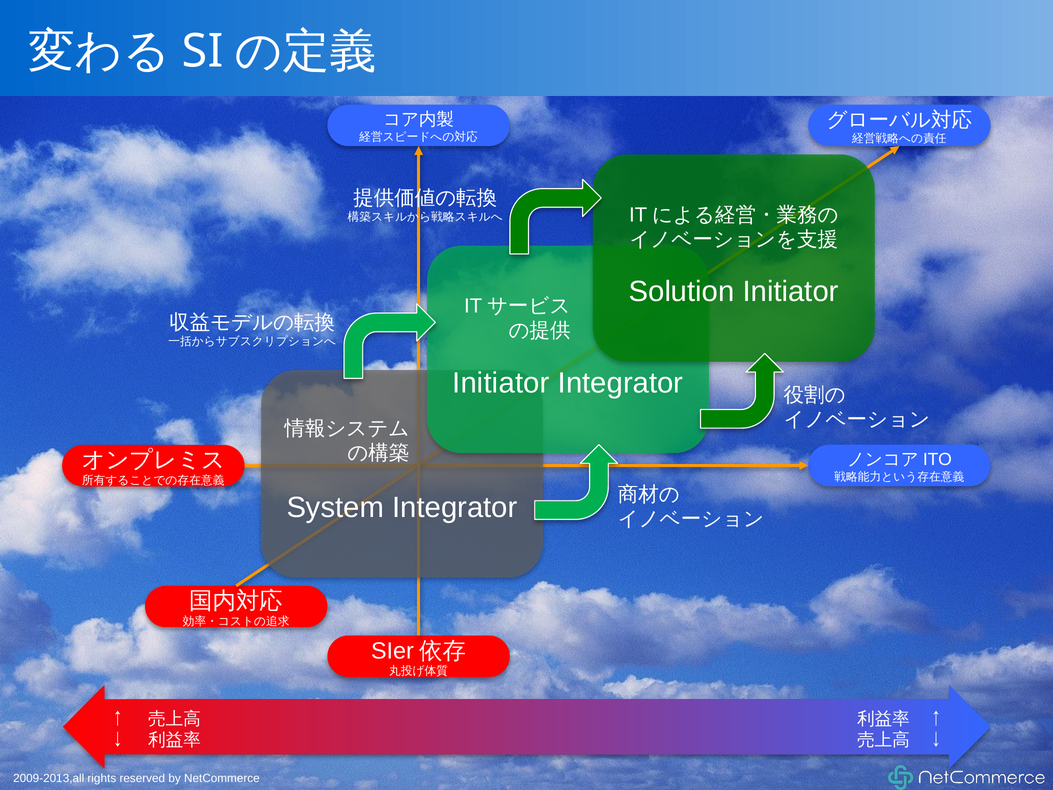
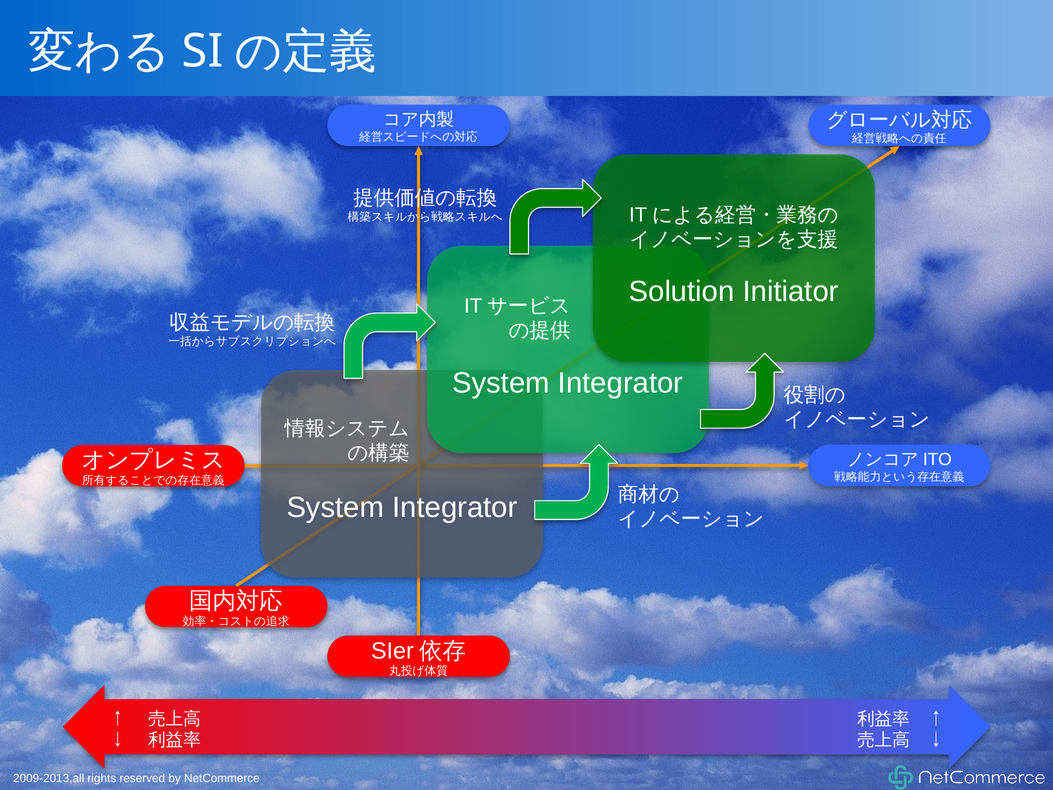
Initiator: Initiator -> System (501, 383)
